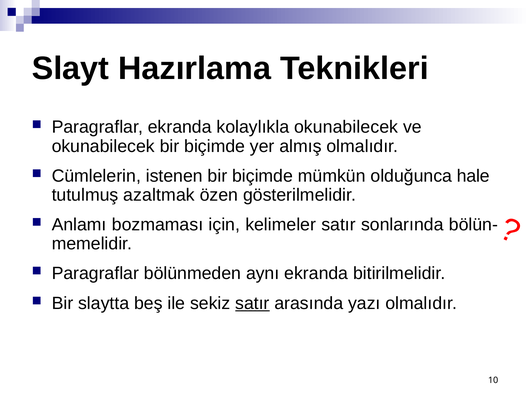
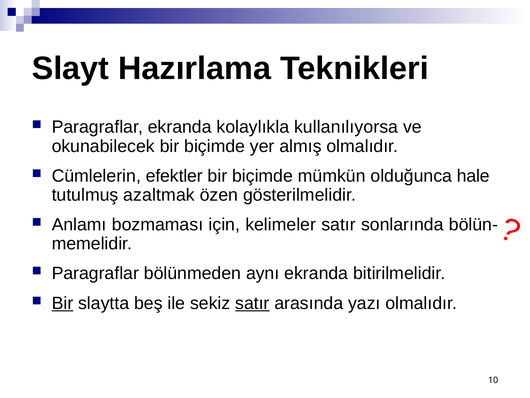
kolaylıkla okunabilecek: okunabilecek -> kullanılıyorsa (346, 127)
istenen: istenen -> efektler (174, 176)
Bir underline: none -> present (62, 303)
